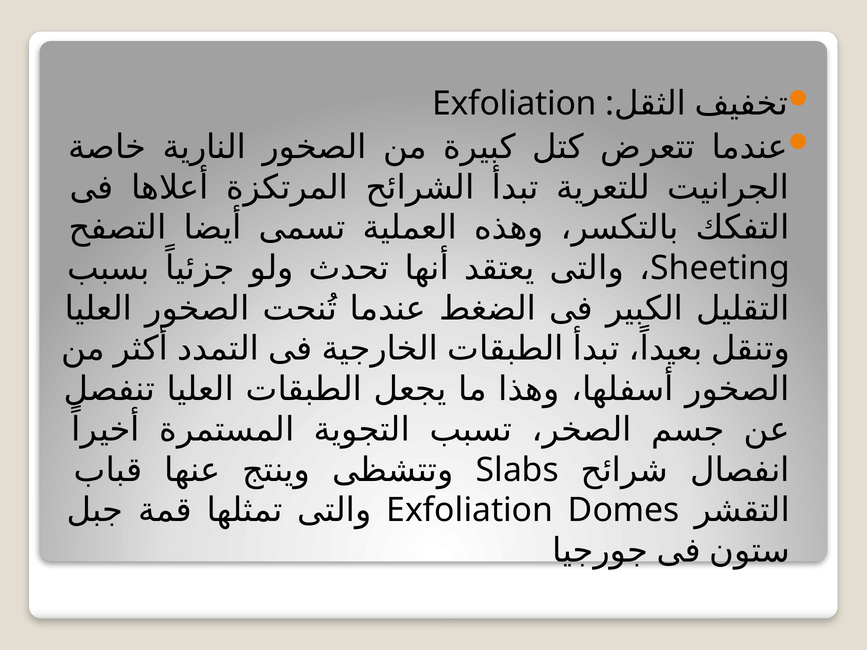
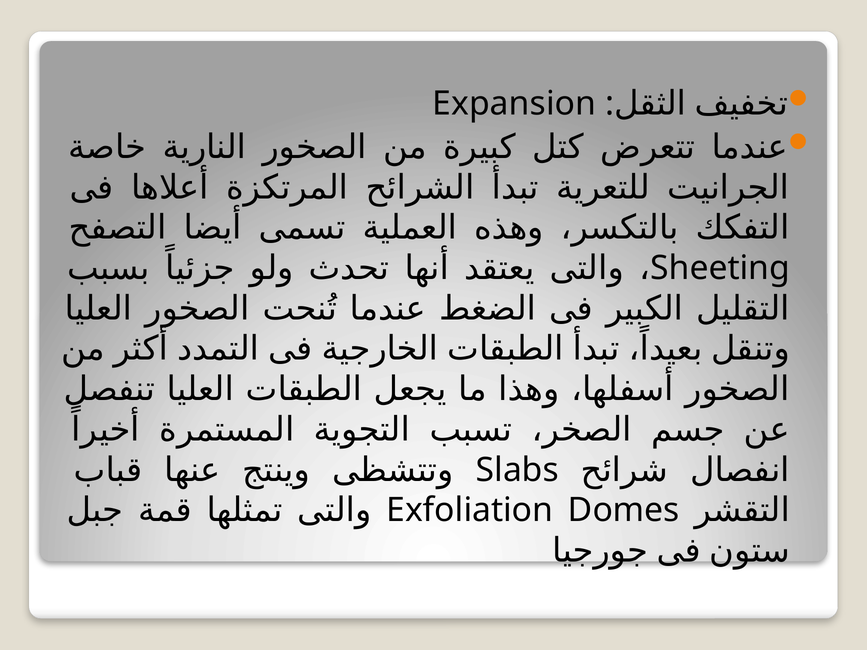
Exfoliation: Exfoliation -> Expansion (514, 104)
